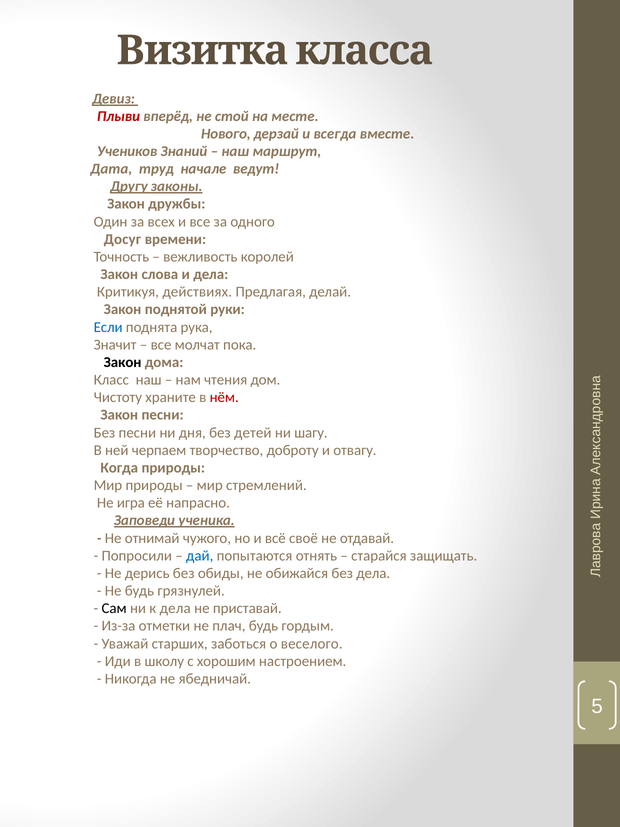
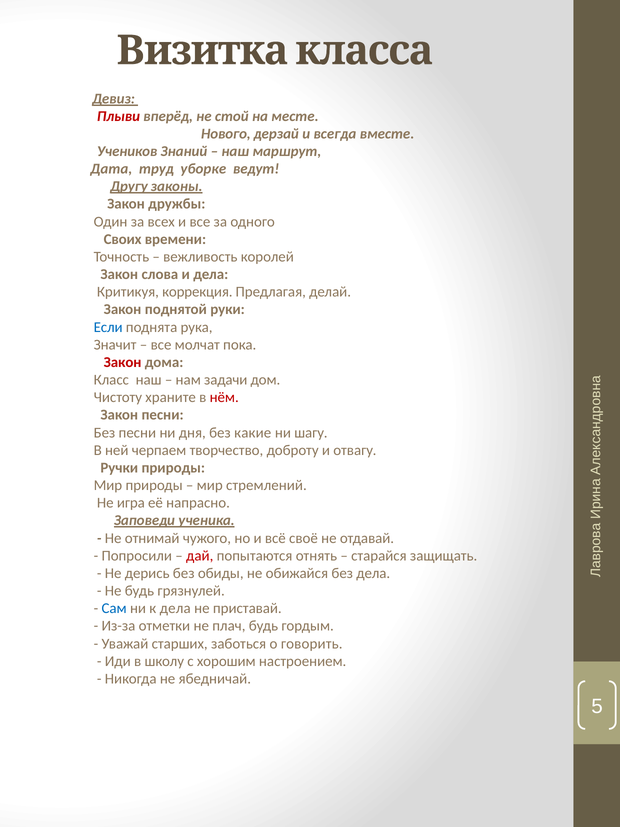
начале: начале -> уборке (203, 169)
Досуг: Досуг -> Своих (123, 239)
действиях: действиях -> коррекция (197, 292)
Закон colour: black -> red (123, 362)
чтения: чтения -> задачи (226, 380)
детей: детей -> какие (253, 432)
Когда: Когда -> Ручки (119, 468)
дай colour: blue -> red (200, 555)
Сам colour: black -> blue (114, 608)
веселого: веселого -> говорить (312, 643)
